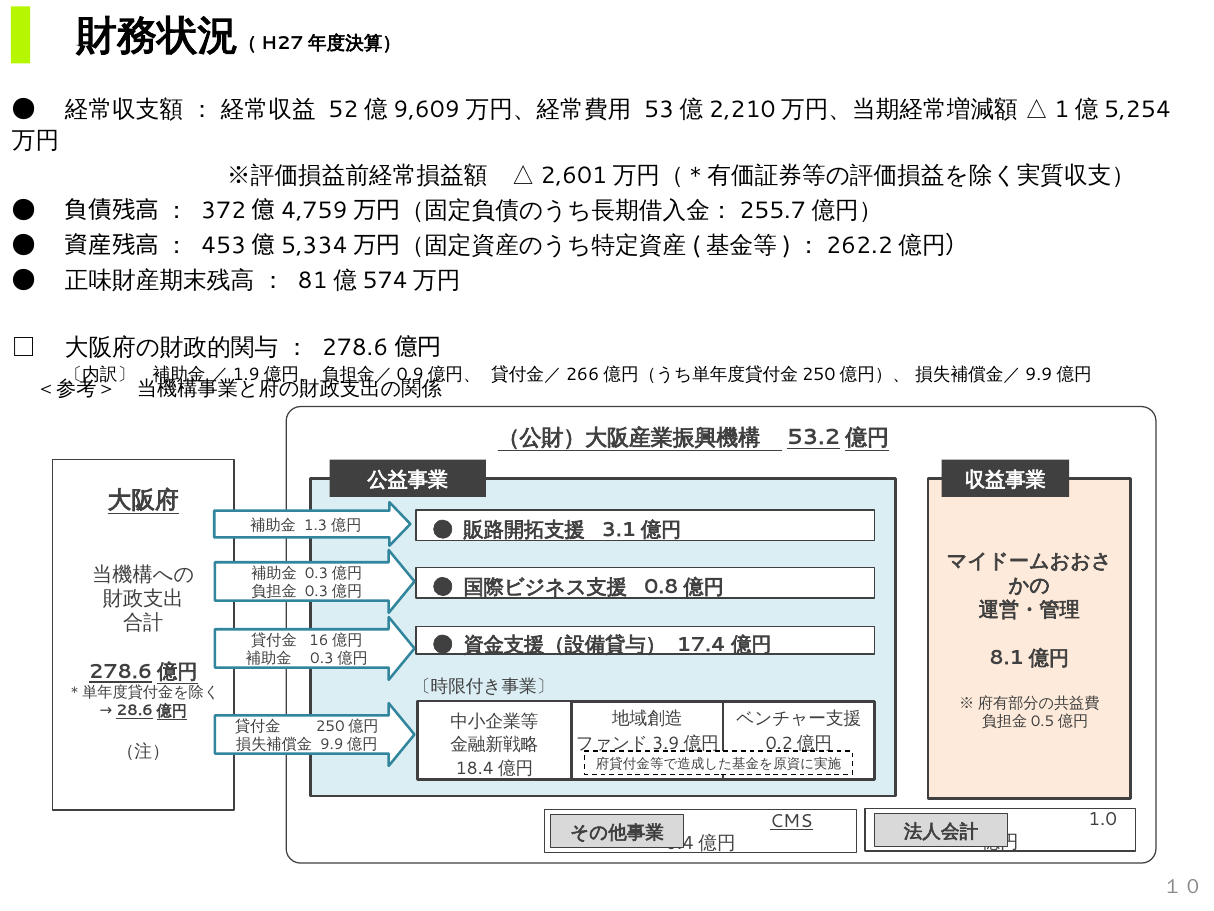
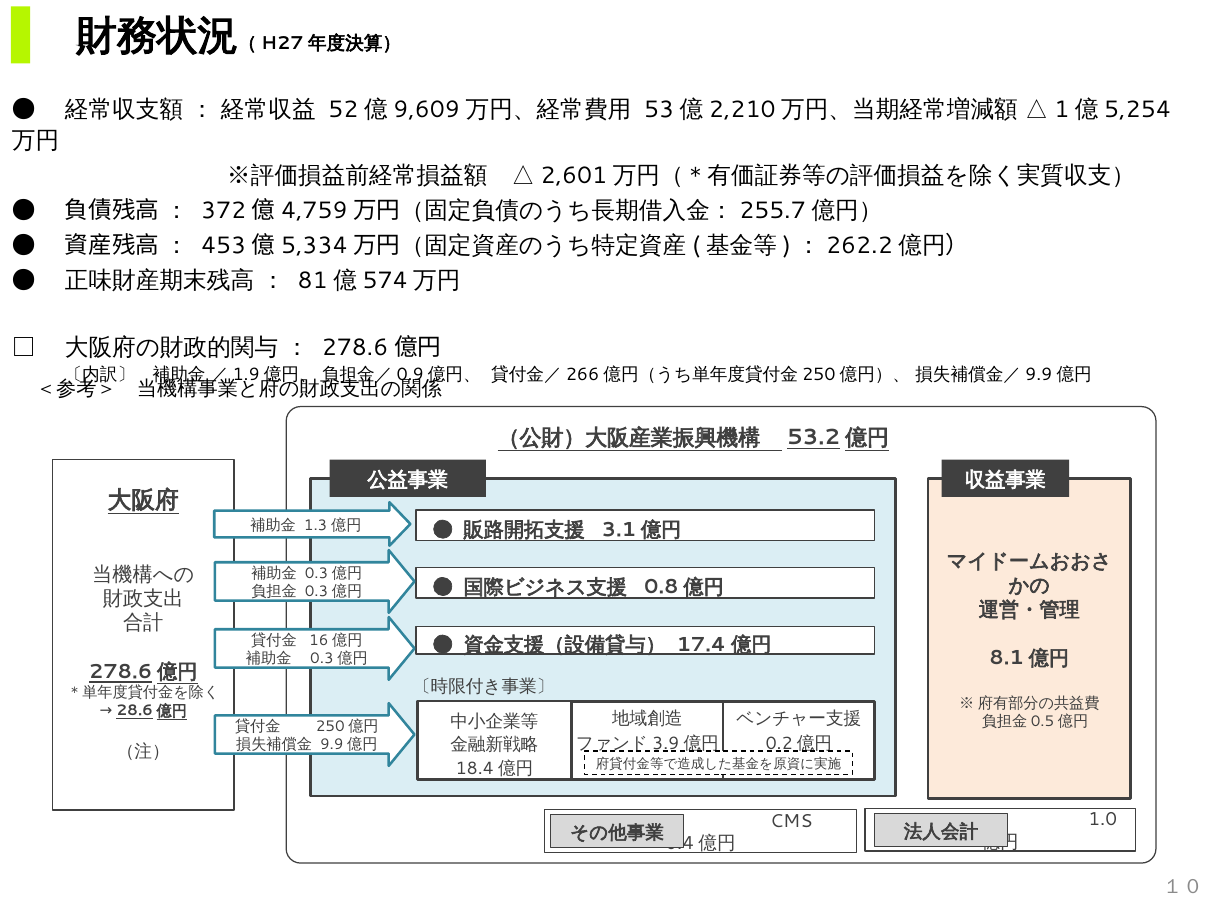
CMS underline: present -> none (791, 821)
